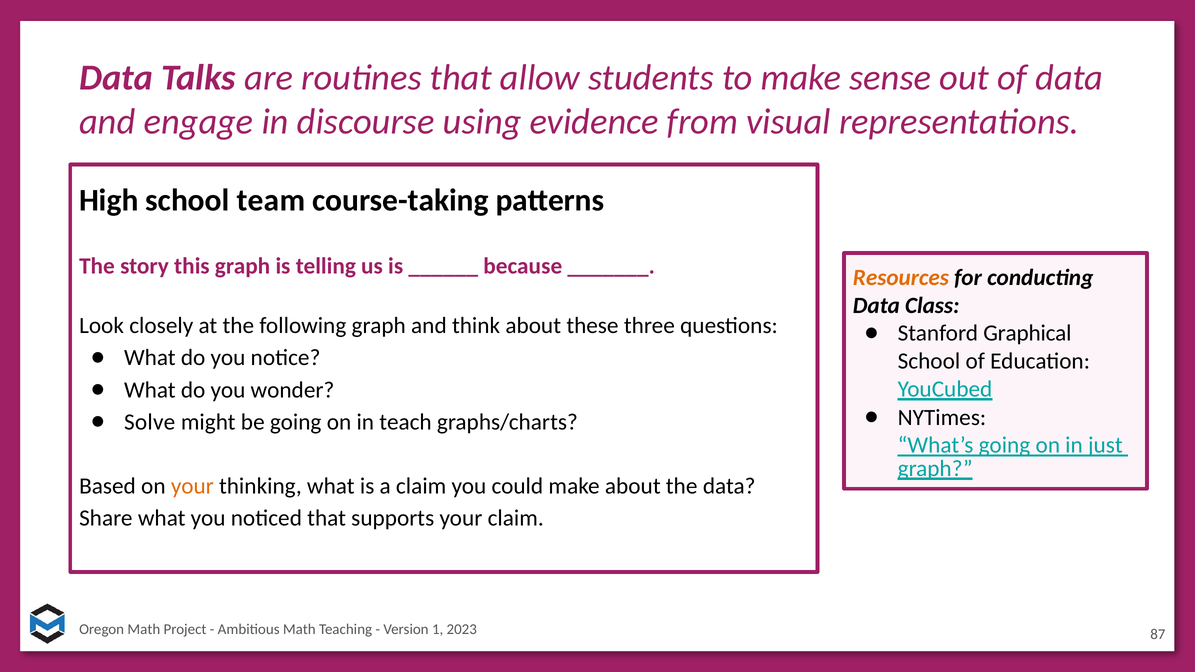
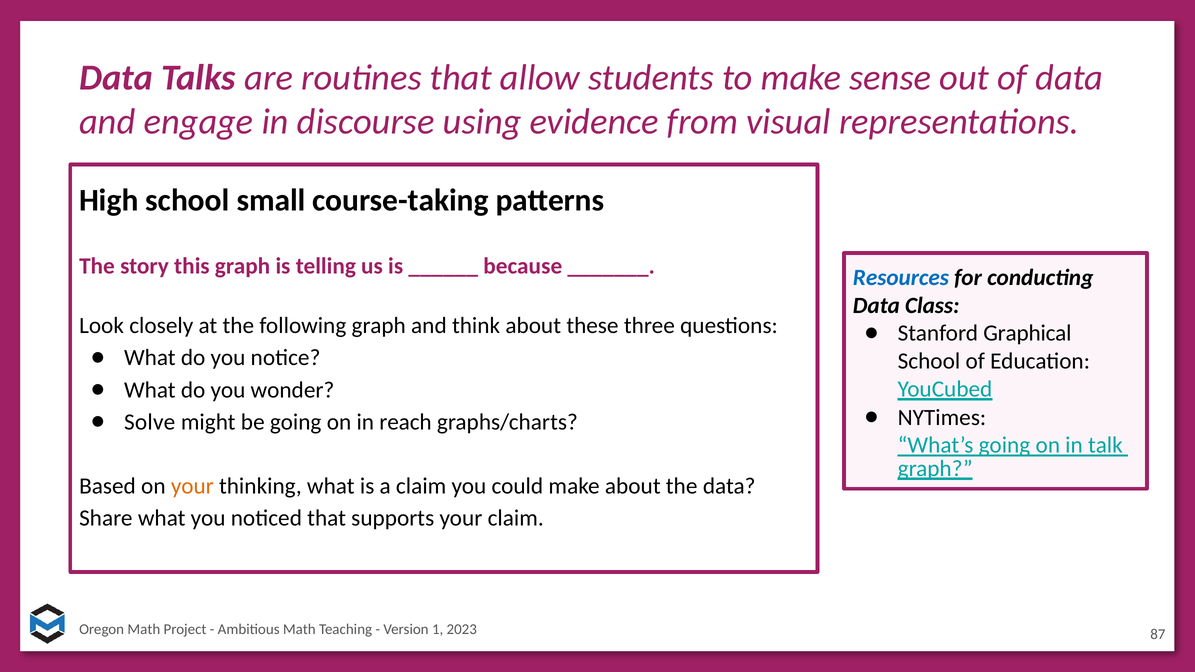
team: team -> small (271, 200)
Resources colour: orange -> blue (901, 278)
teach: teach -> reach (405, 422)
just: just -> talk (1105, 445)
